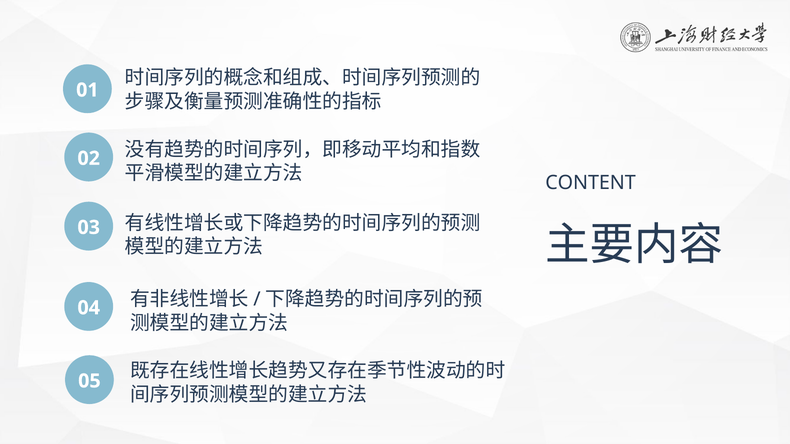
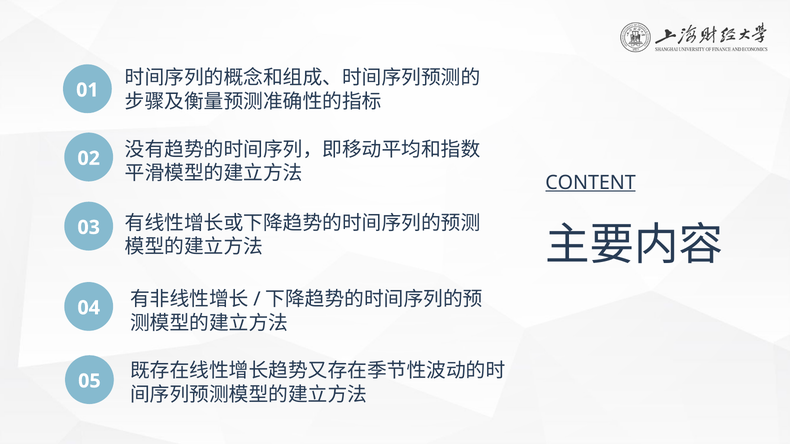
CONTENT underline: none -> present (591, 183)
